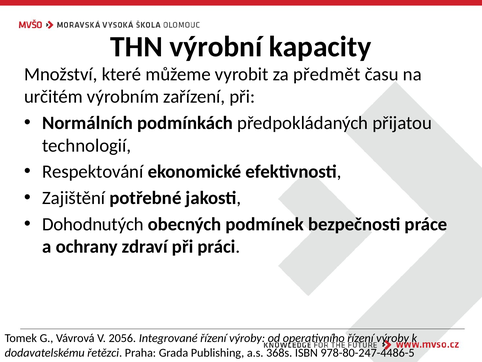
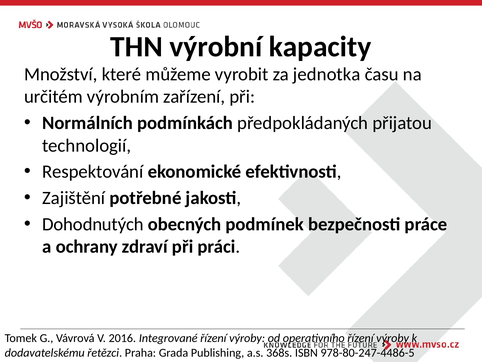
předmět: předmět -> jednotka (327, 74)
2056: 2056 -> 2016 (122, 338)
